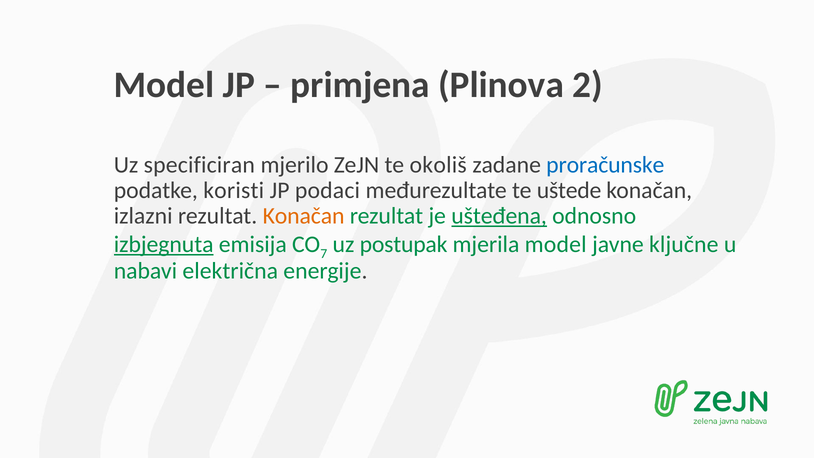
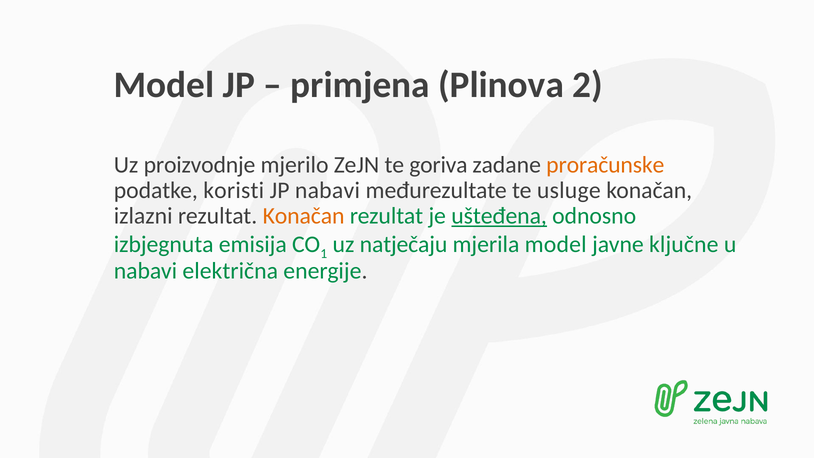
specificiran: specificiran -> proizvodnje (200, 165)
okoliš: okoliš -> goriva (438, 165)
proračunske colour: blue -> orange (605, 165)
JP podaci: podaci -> nabavi (327, 190)
uštede: uštede -> usluge (569, 190)
izbjegnuta underline: present -> none (164, 244)
7: 7 -> 1 (324, 254)
postupak: postupak -> natječaju (404, 244)
